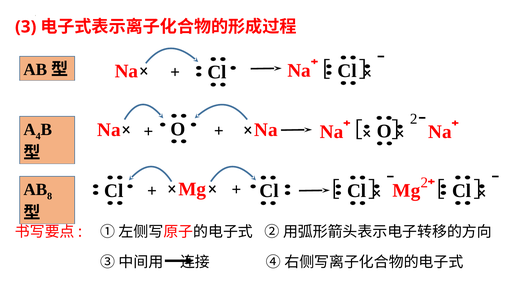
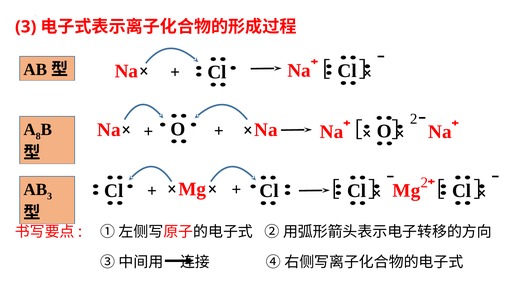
4: 4 -> 8 (38, 136)
8: 8 -> 3 (50, 196)
